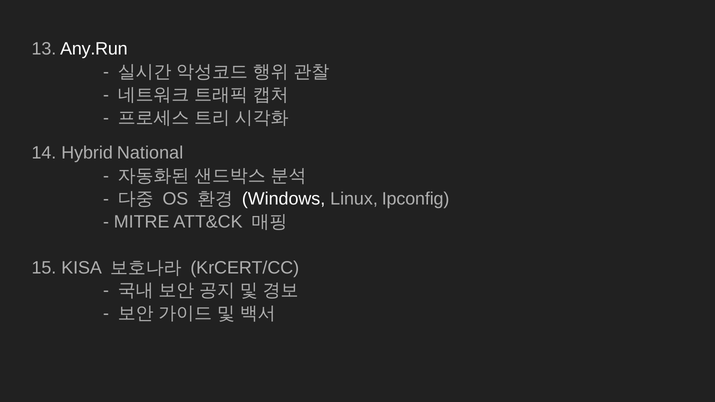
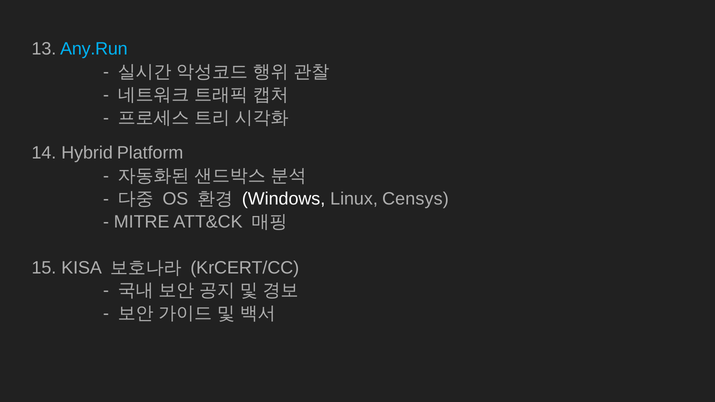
Any.Run colour: white -> light blue (94, 49)
National: National -> Platform (150, 153)
Ipconfig: Ipconfig -> Censys (415, 199)
